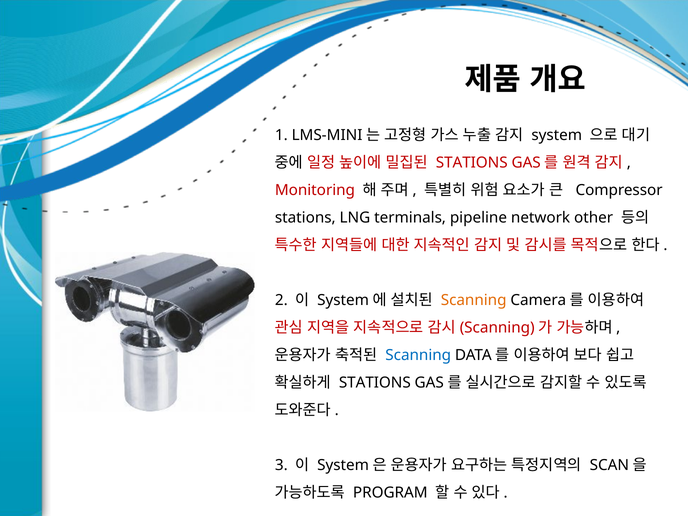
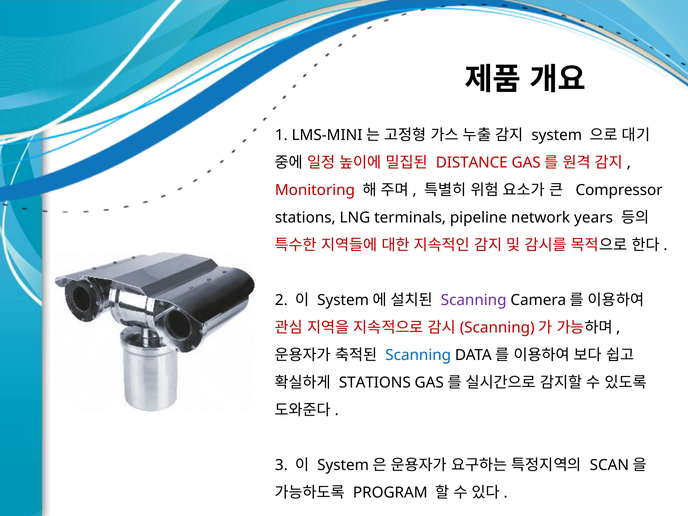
STATIONS: STATIONS -> DISTANCE (472, 163)
other: other -> years (594, 218)
Scanning colour: orange -> purple (474, 300)
